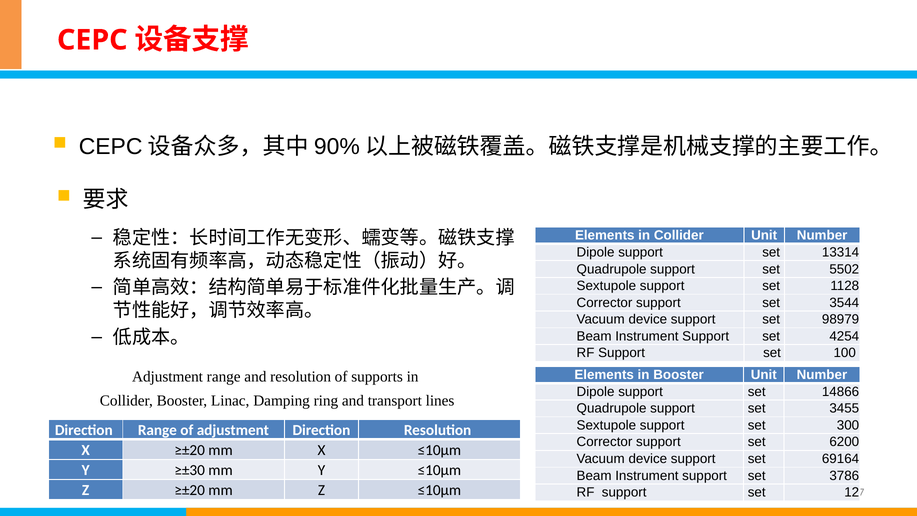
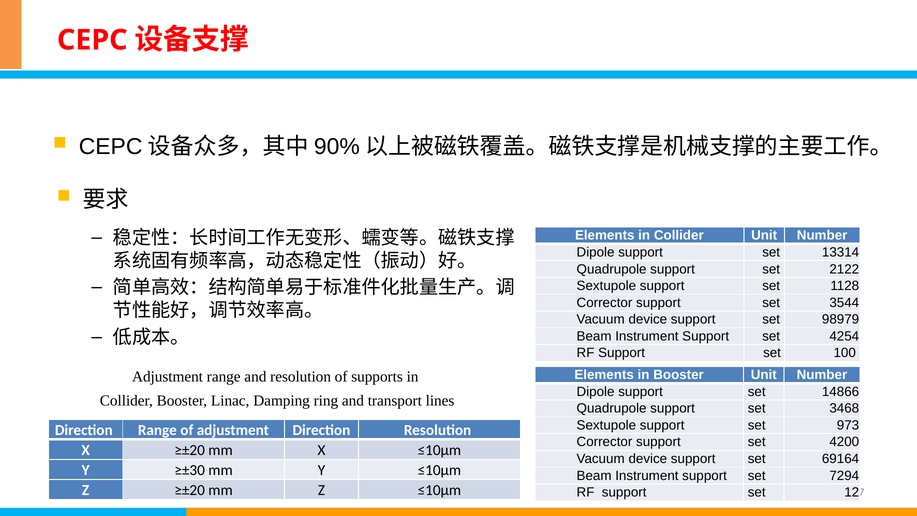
5502: 5502 -> 2122 (844, 269)
3455: 3455 -> 3468 (844, 408)
300: 300 -> 973 (848, 425)
6200: 6200 -> 4200 (844, 442)
3786: 3786 -> 7294 (844, 475)
